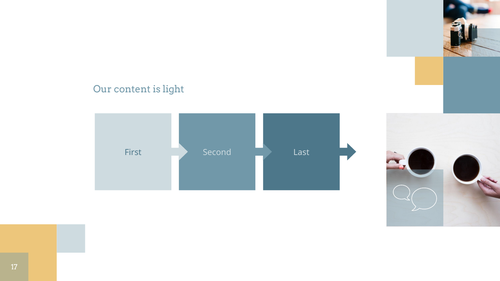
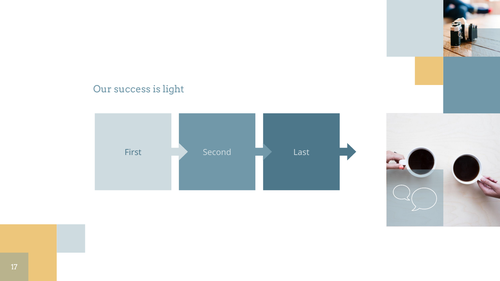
content: content -> success (132, 89)
